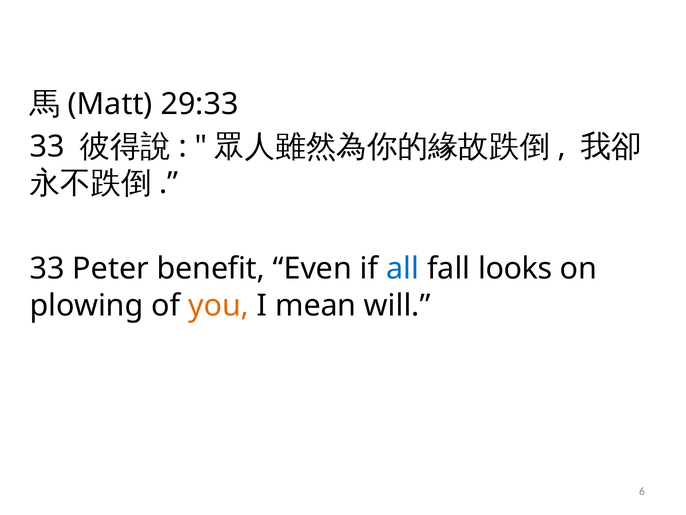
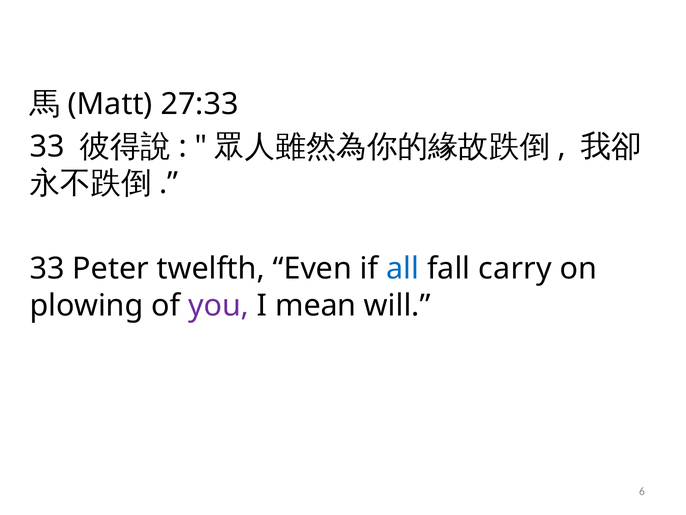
29:33: 29:33 -> 27:33 (200, 104)
benefit: benefit -> twelfth (211, 269)
looks: looks -> carry (515, 269)
you colour: orange -> purple (219, 305)
